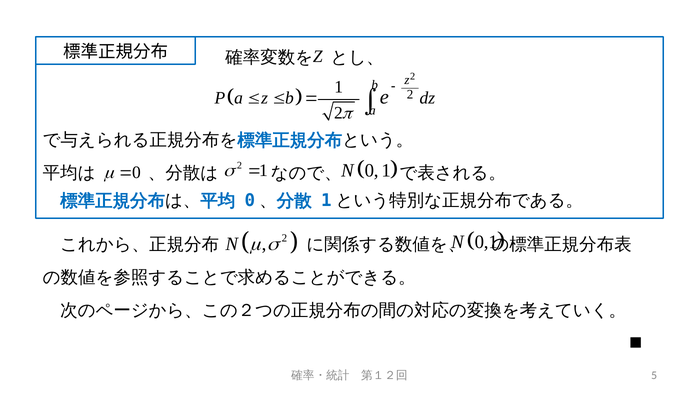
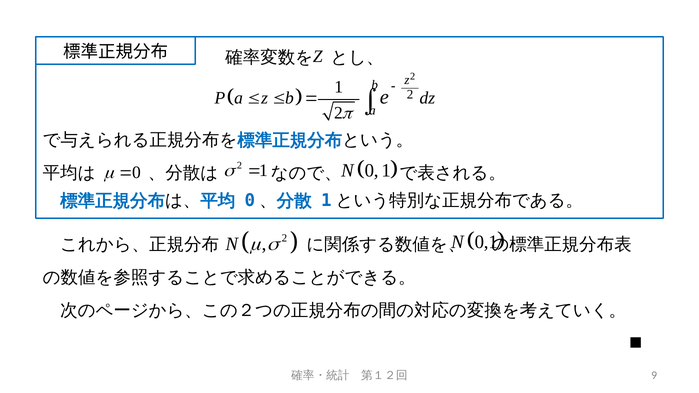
5: 5 -> 9 (654, 376)
